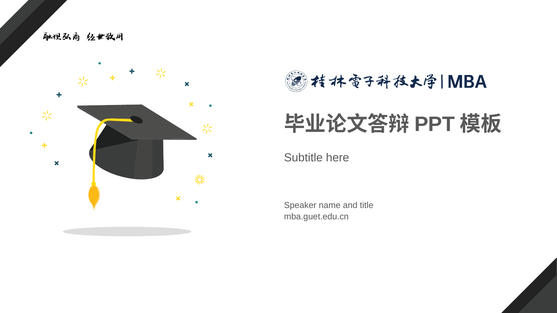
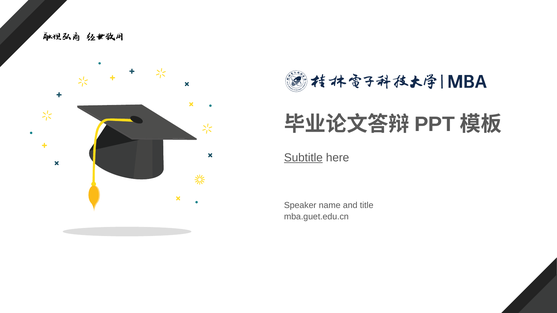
Subtitle underline: none -> present (303, 158)
